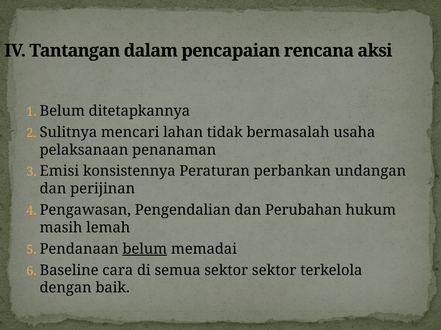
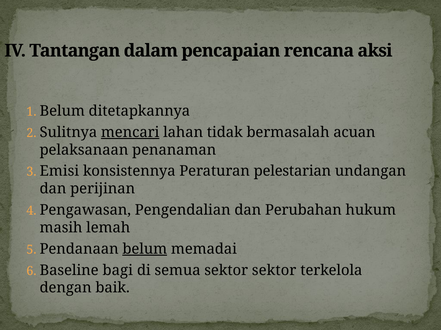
mencari underline: none -> present (130, 133)
usaha: usaha -> acuan (354, 133)
perbankan: perbankan -> pelestarian (292, 172)
cara: cara -> bagi (118, 271)
